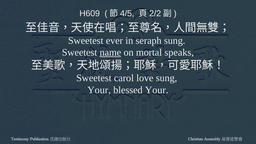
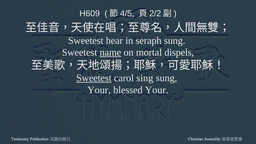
ever: ever -> hear (114, 41)
speaks: speaks -> dispels (179, 52)
Sweetest underline: none -> present (94, 78)
love: love -> sing (145, 78)
